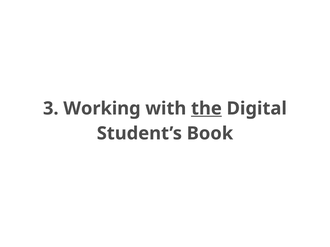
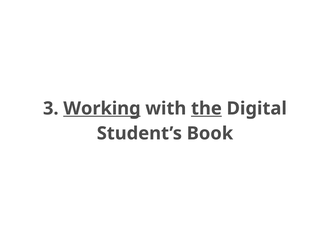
Working underline: none -> present (102, 109)
